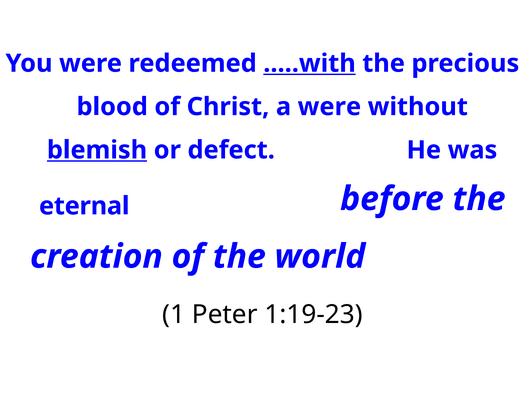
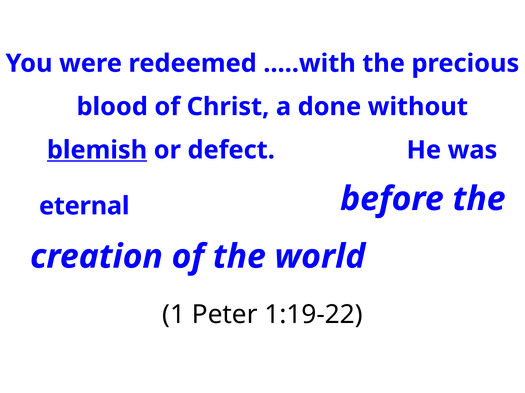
.....with underline: present -> none (310, 64)
a were: were -> done (329, 107)
1:19-23: 1:19-23 -> 1:19-22 (314, 315)
